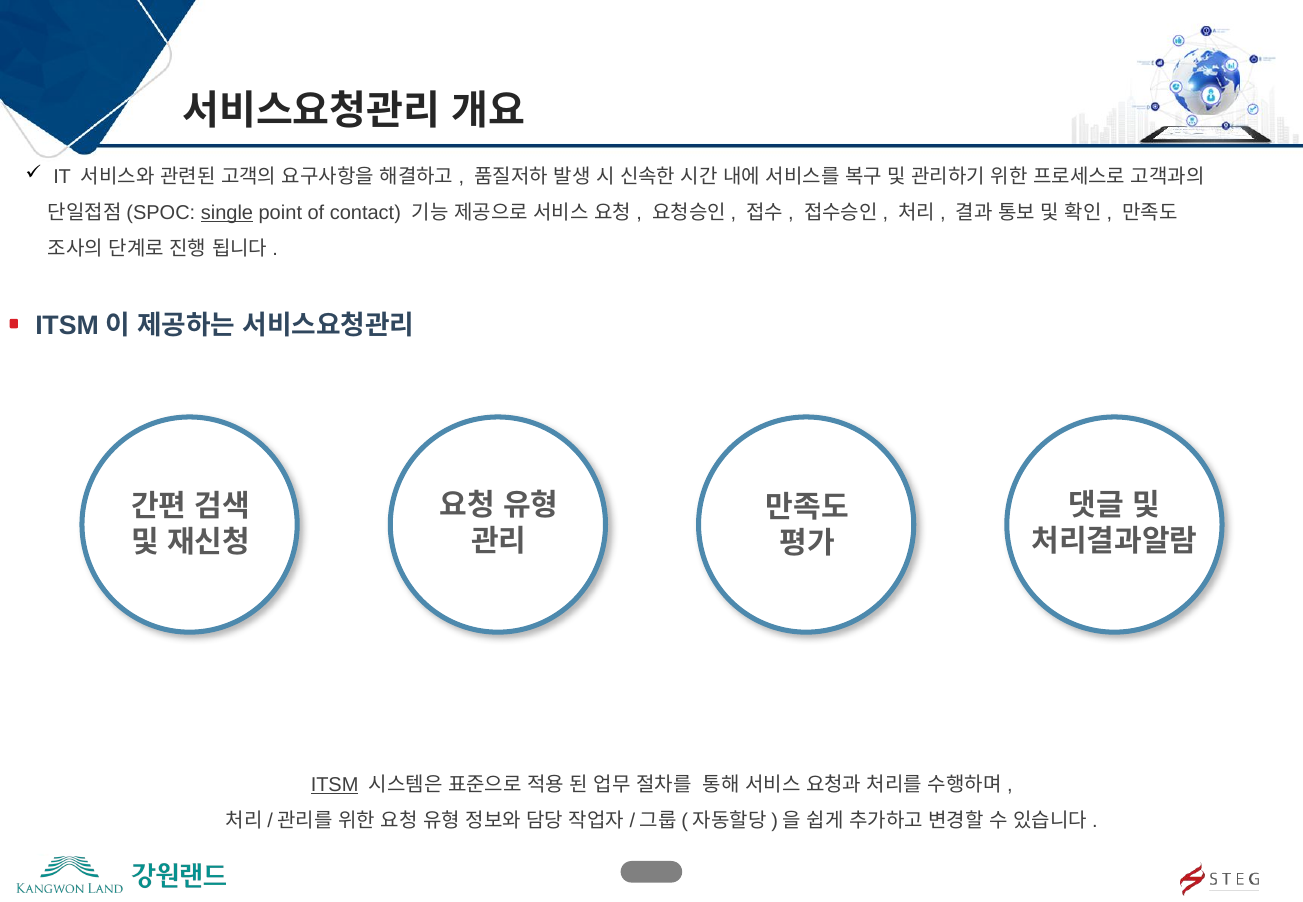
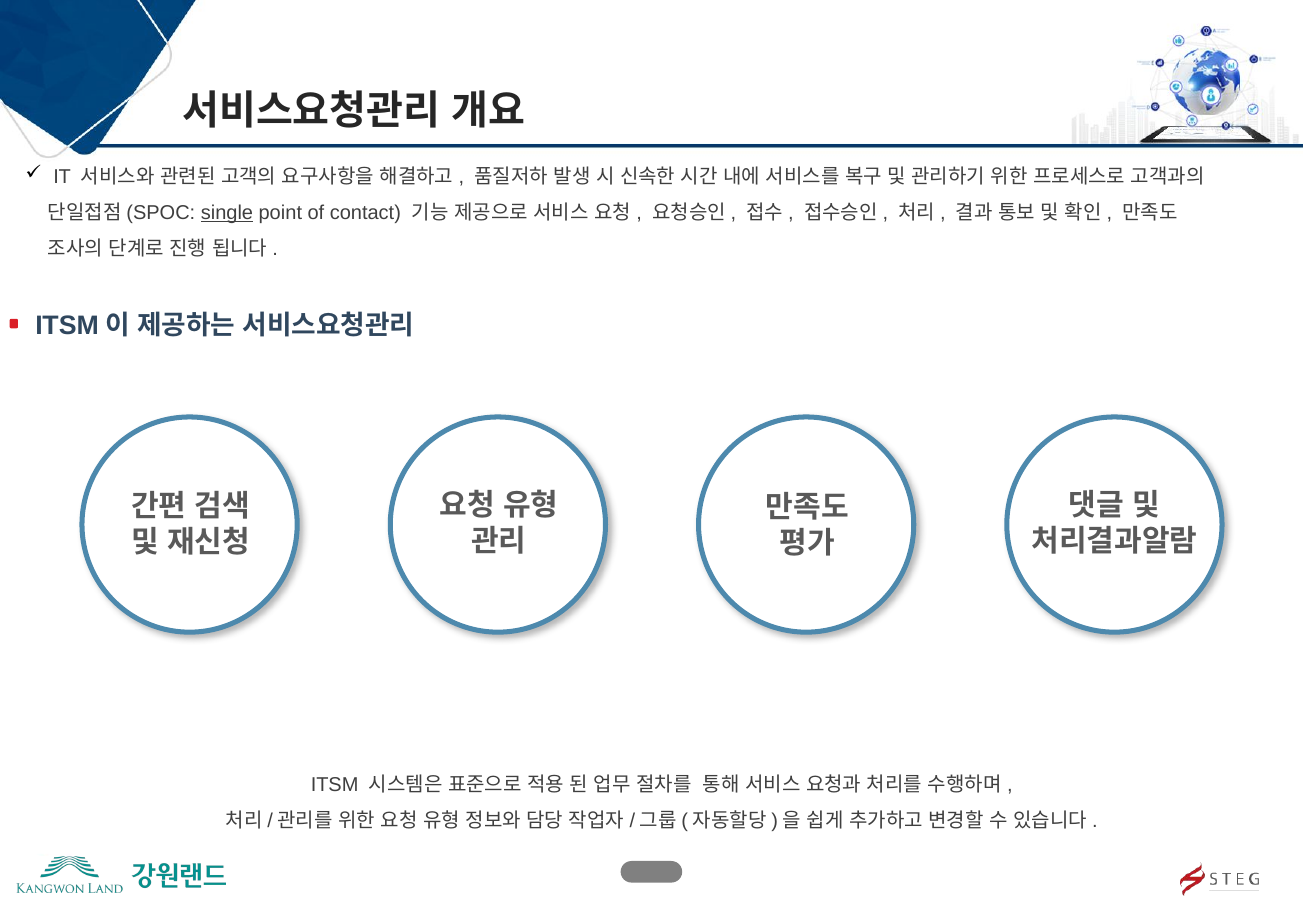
ITSM underline: present -> none (335, 785)
